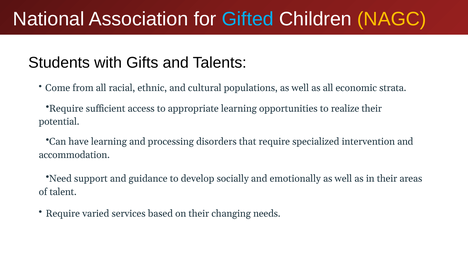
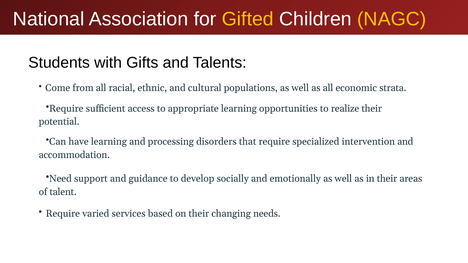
Gifted colour: light blue -> yellow (248, 19)
